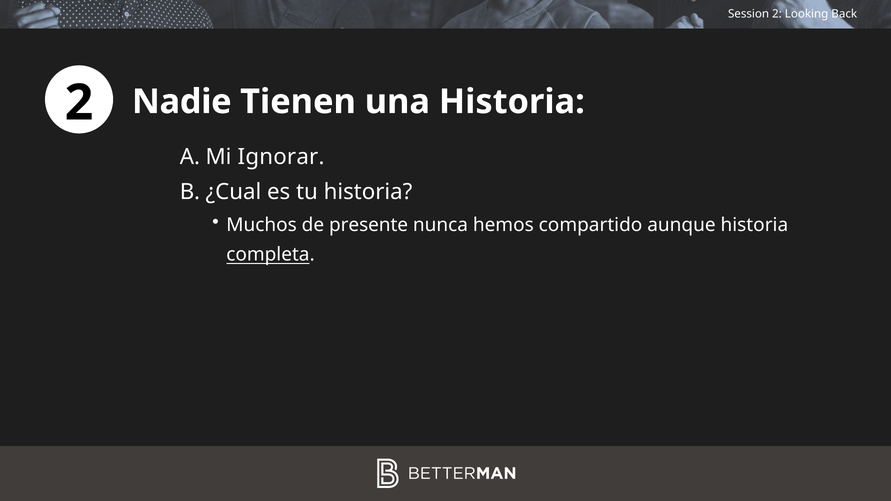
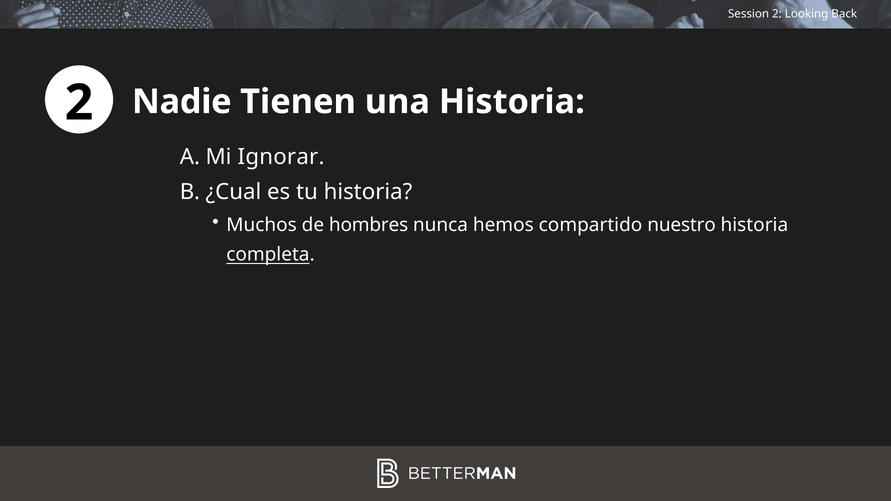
presente: presente -> hombres (369, 225)
aunque: aunque -> nuestro (682, 225)
